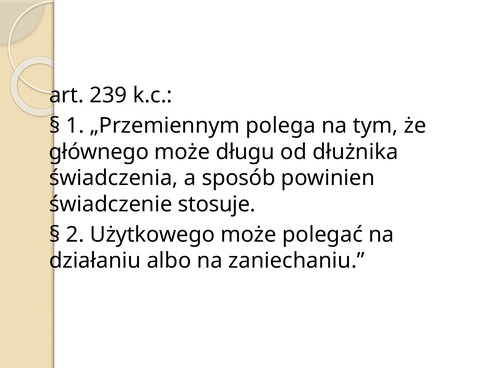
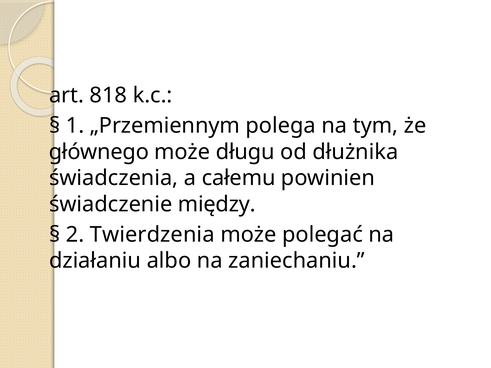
239: 239 -> 818 (108, 95)
sposób: sposób -> całemu (239, 178)
stosuje: stosuje -> między (217, 204)
Użytkowego: Użytkowego -> Twierdzenia (152, 235)
